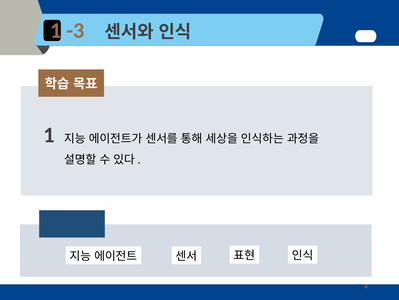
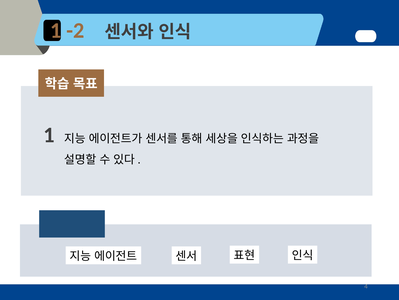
-3: -3 -> -2 (75, 30)
